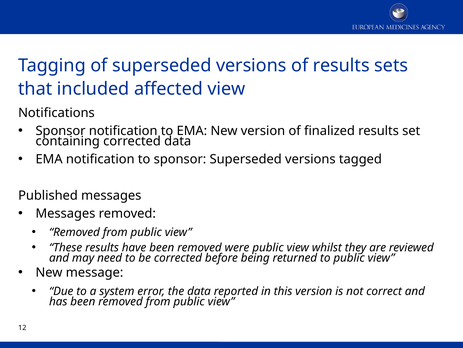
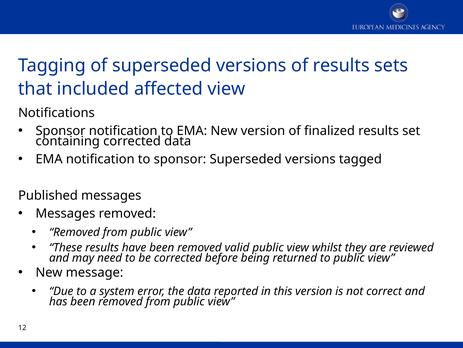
were: were -> valid (237, 247)
